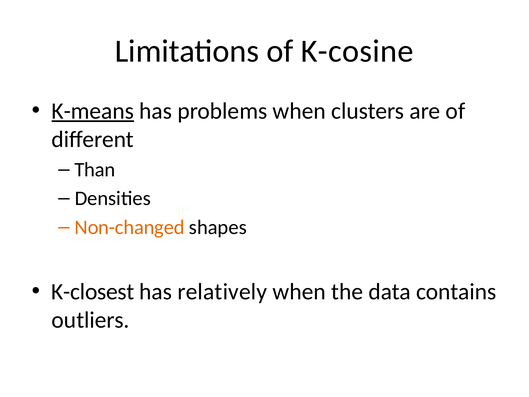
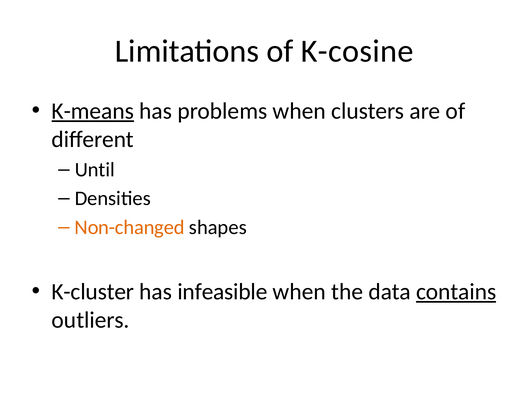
Than: Than -> Until (95, 170)
K-closest: K-closest -> K-cluster (93, 292)
relatively: relatively -> infeasible (222, 292)
contains underline: none -> present (456, 292)
